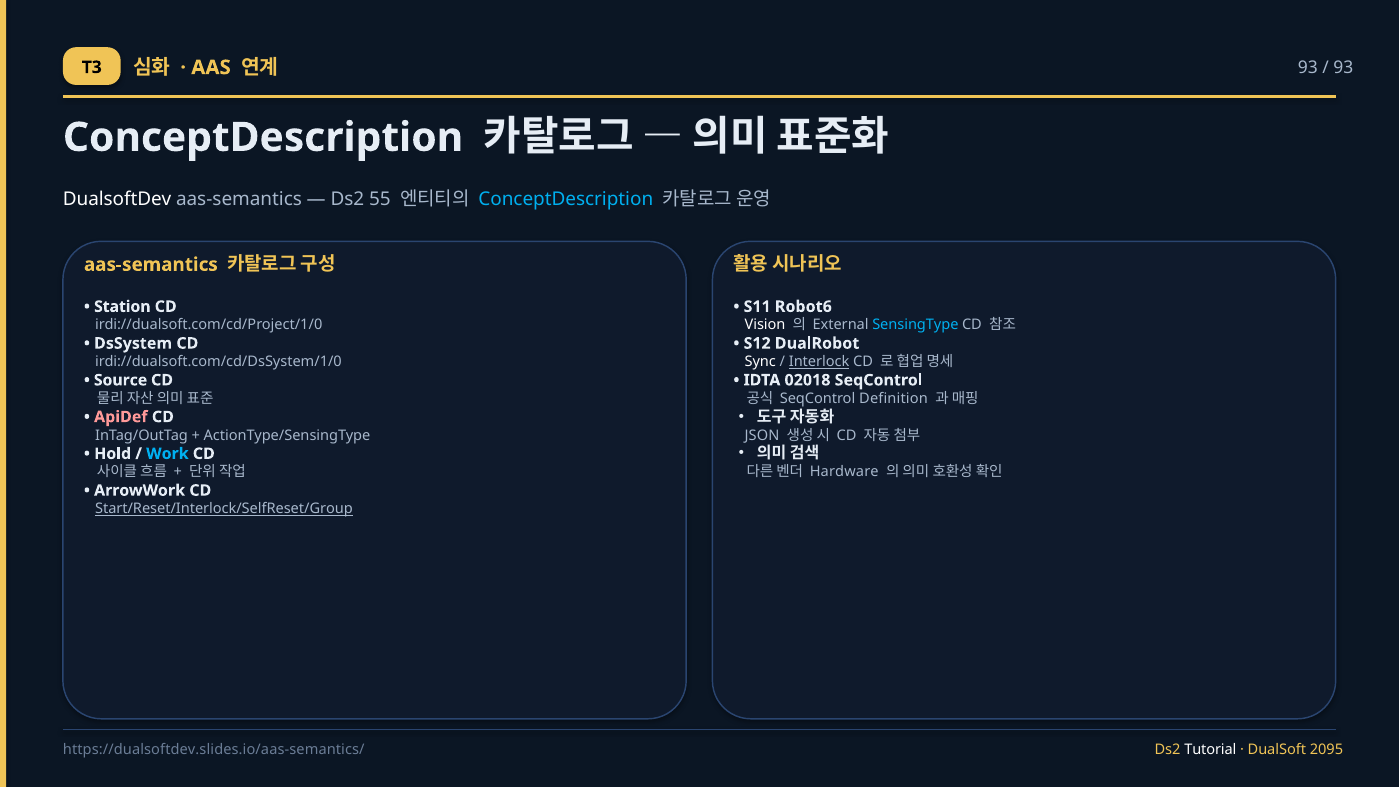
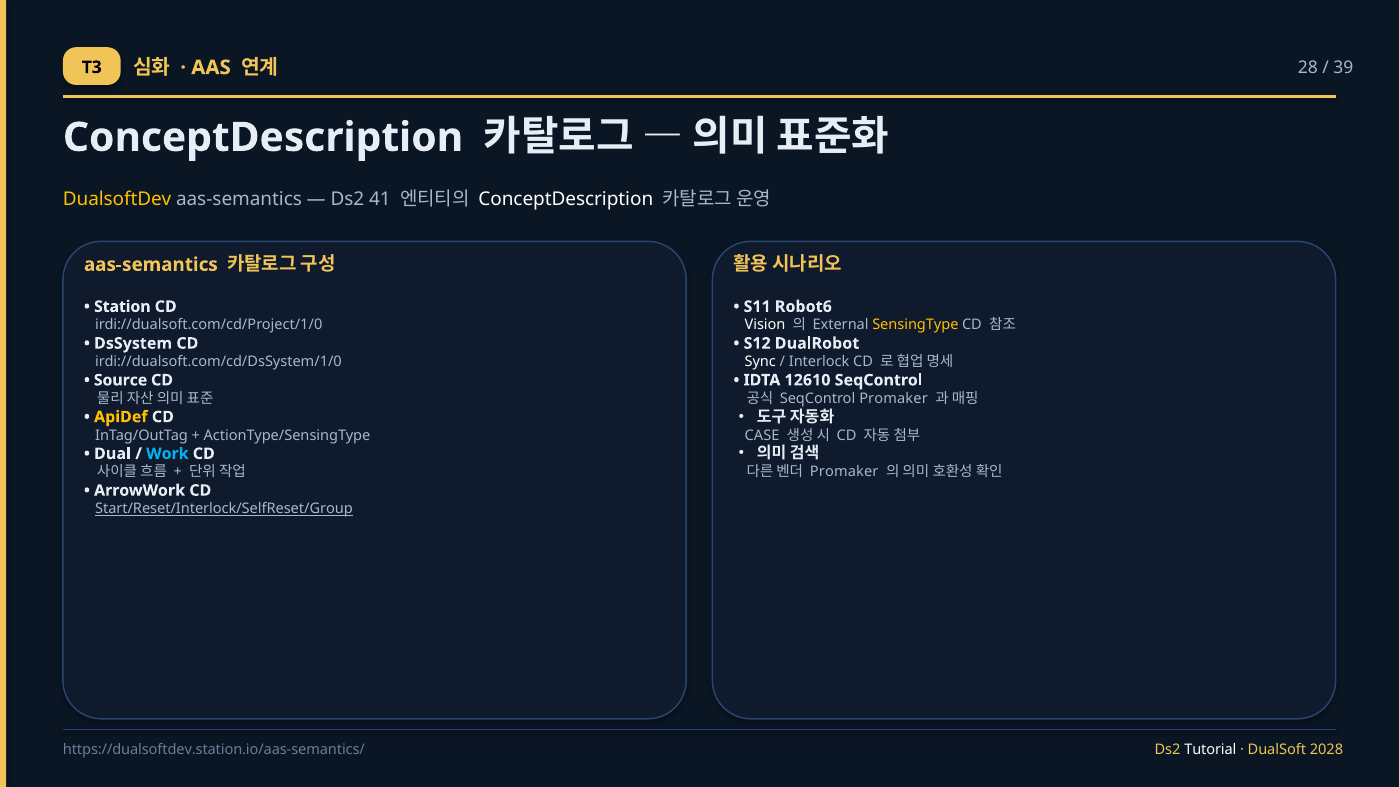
93: 93 -> 28 (1308, 67)
93: 93 -> 39 (1343, 67)
DualsoftDev colour: white -> yellow (117, 199)
55: 55 -> 41 (380, 199)
ConceptDescription colour: light blue -> white (566, 199)
SensingType colour: light blue -> yellow (915, 325)
Interlock underline: present -> none (819, 362)
02018: 02018 -> 12610 (807, 380)
SeqControl Definition: Definition -> Promaker (894, 398)
ApiDef colour: pink -> yellow (121, 417)
JSON: JSON -> CASE (762, 435)
Hold: Hold -> Dual (112, 454)
Hardware: Hardware -> Promaker (844, 472)
https://dualsoftdev.slides.io/aas-semantics/: https://dualsoftdev.slides.io/aas-semantics/ -> https://dualsoftdev.station.io/aas-semantics/ (214, 749)
2095: 2095 -> 2028 (1326, 749)
